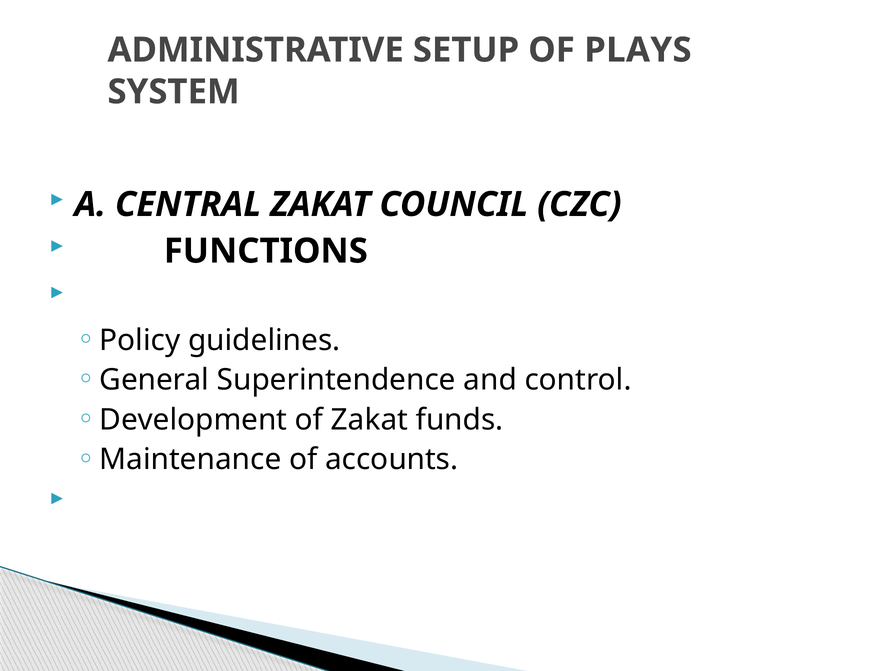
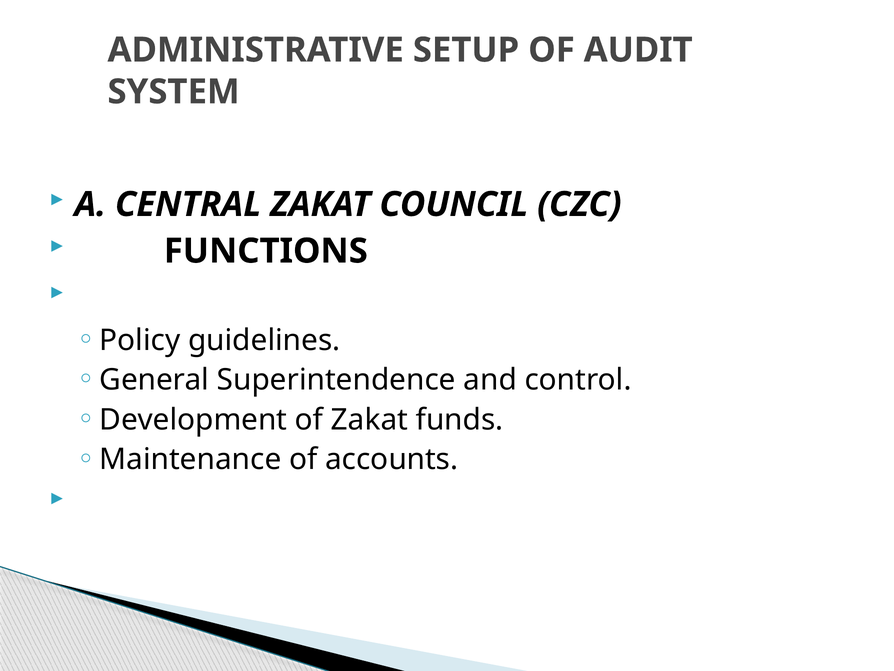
PLAYS: PLAYS -> AUDIT (638, 50)
